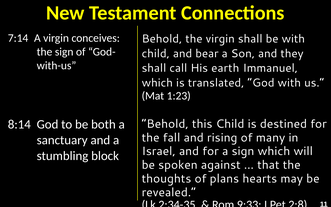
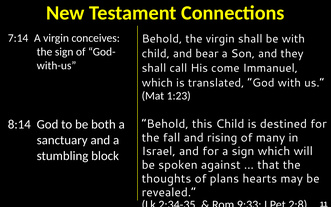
earth: earth -> come (225, 68)
